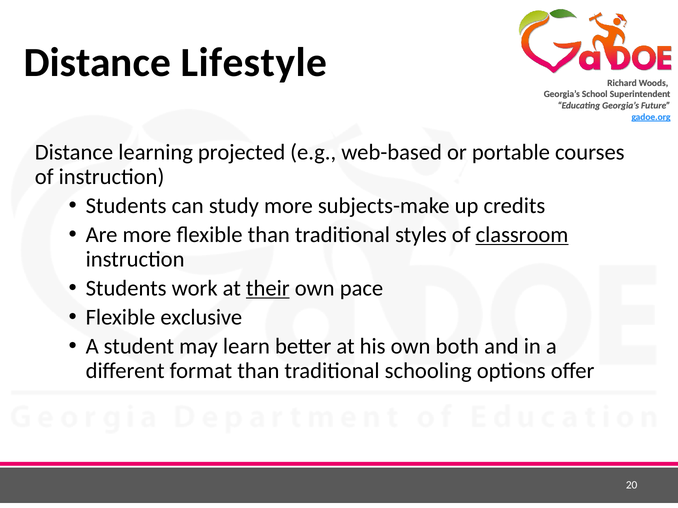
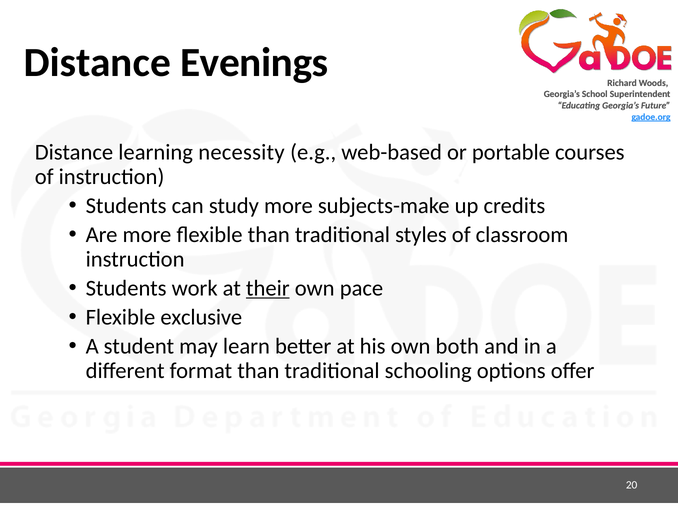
Lifestyle: Lifestyle -> Evenings (254, 62)
projected: projected -> necessity (241, 152)
classroom underline: present -> none (522, 235)
